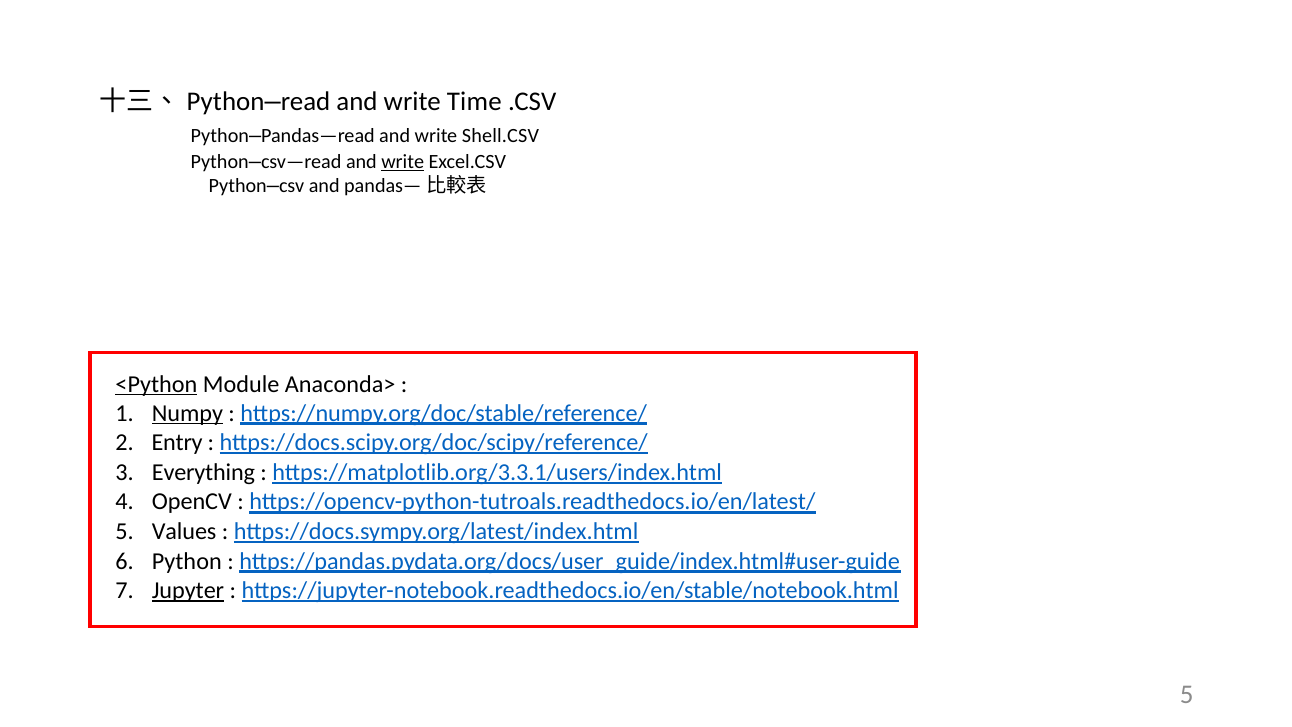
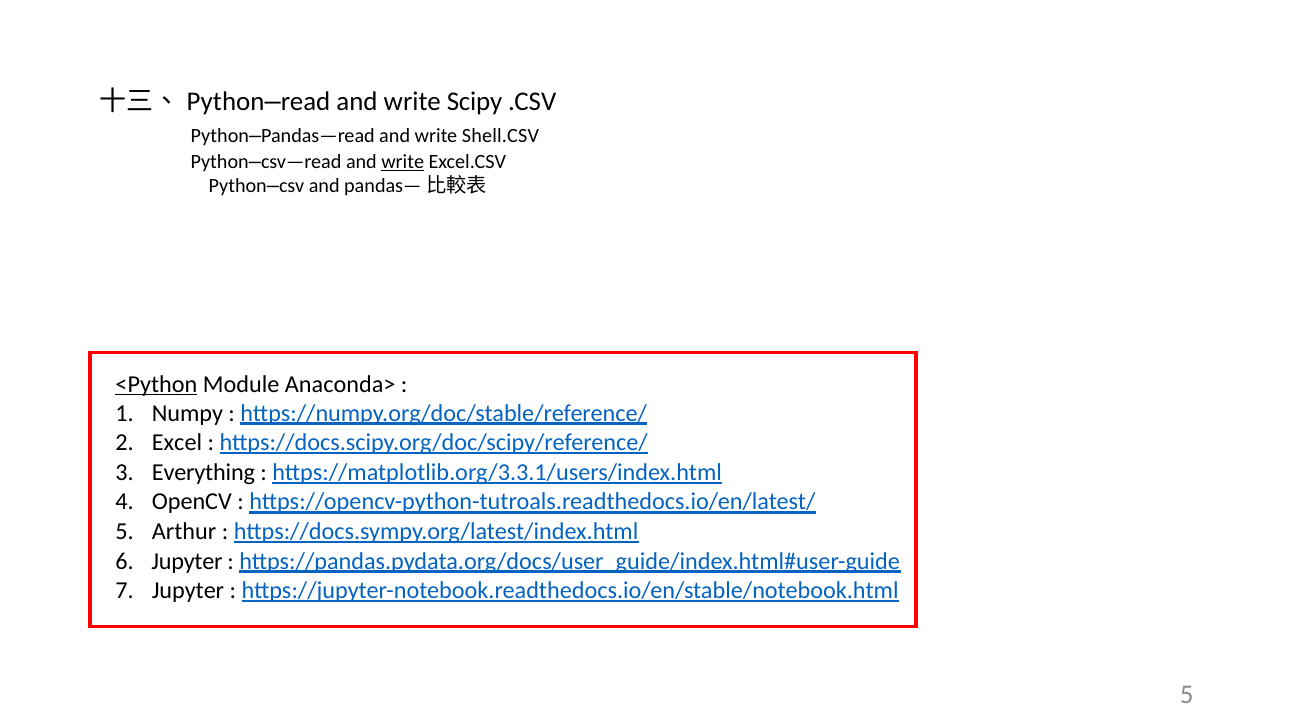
Time: Time -> Scipy (474, 102)
Numpy underline: present -> none (187, 413)
Entry: Entry -> Excel (177, 443)
Values: Values -> Arthur (184, 531)
Python: Python -> Jupyter (187, 561)
Jupyter underline: present -> none (188, 590)
